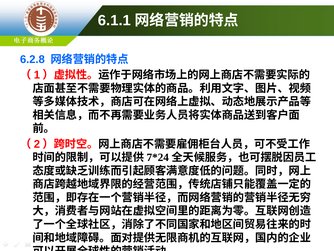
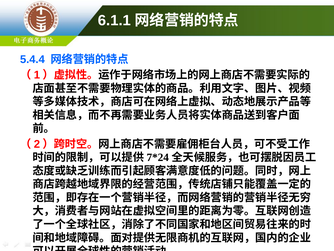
6.2.8: 6.2.8 -> 5.4.4 (32, 59)
